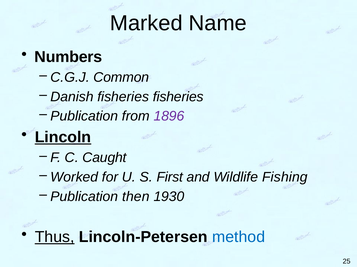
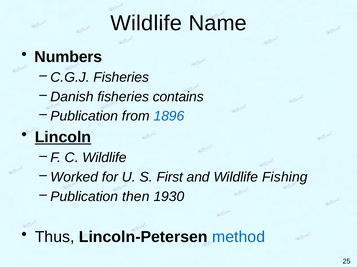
Marked: Marked -> Wildlife (146, 23)
C.G.J Common: Common -> Fisheries (121, 78)
fisheries fisheries: fisheries -> contains (178, 97)
1896 colour: purple -> blue (169, 116)
C Caught: Caught -> Wildlife (104, 158)
Thus underline: present -> none (55, 238)
